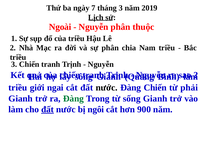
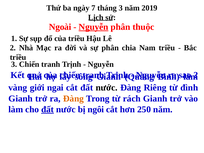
Nguyễn underline: none -> present (93, 27)
triều: triều -> vàng (18, 88)
Đàng Chiến: Chiến -> Riêng (155, 88)
phải: phải -> đình (189, 88)
Đàng colour: green -> orange (73, 99)
sống: sống -> rách (132, 99)
900: 900 -> 250 (144, 109)
